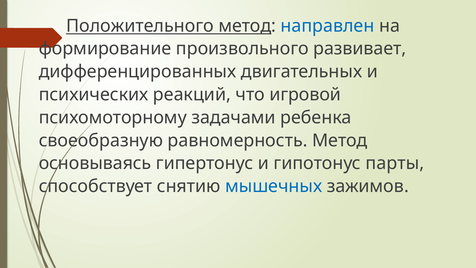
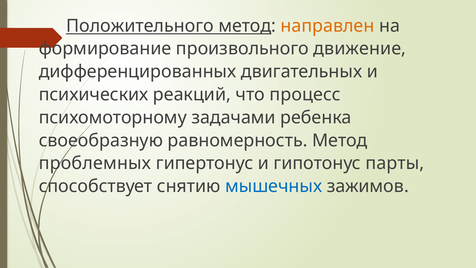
направлен colour: blue -> orange (328, 26)
развивает: развивает -> движение (360, 49)
игровой: игровой -> процесс (305, 95)
основываясь: основываясь -> проблемных (95, 163)
